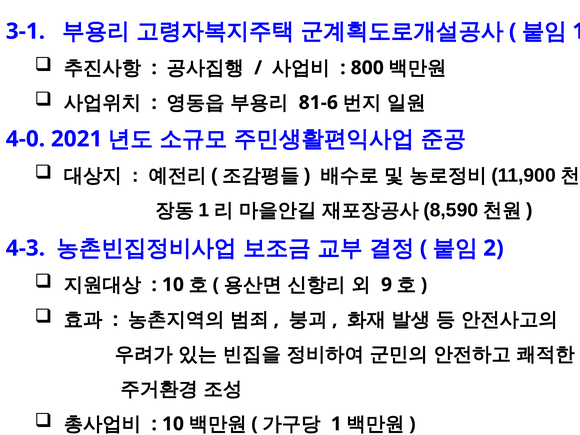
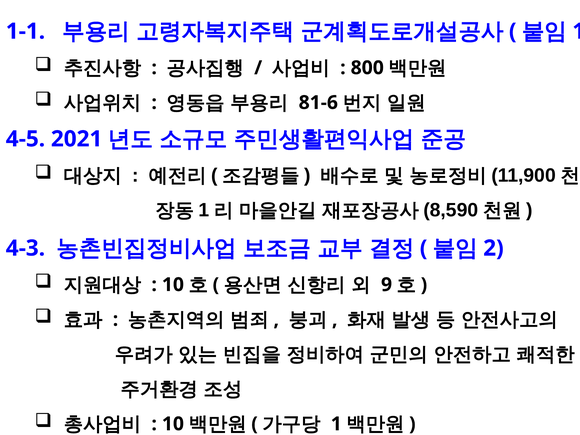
3-1: 3-1 -> 1-1 (25, 31)
4-0: 4-0 -> 4-5 (25, 139)
